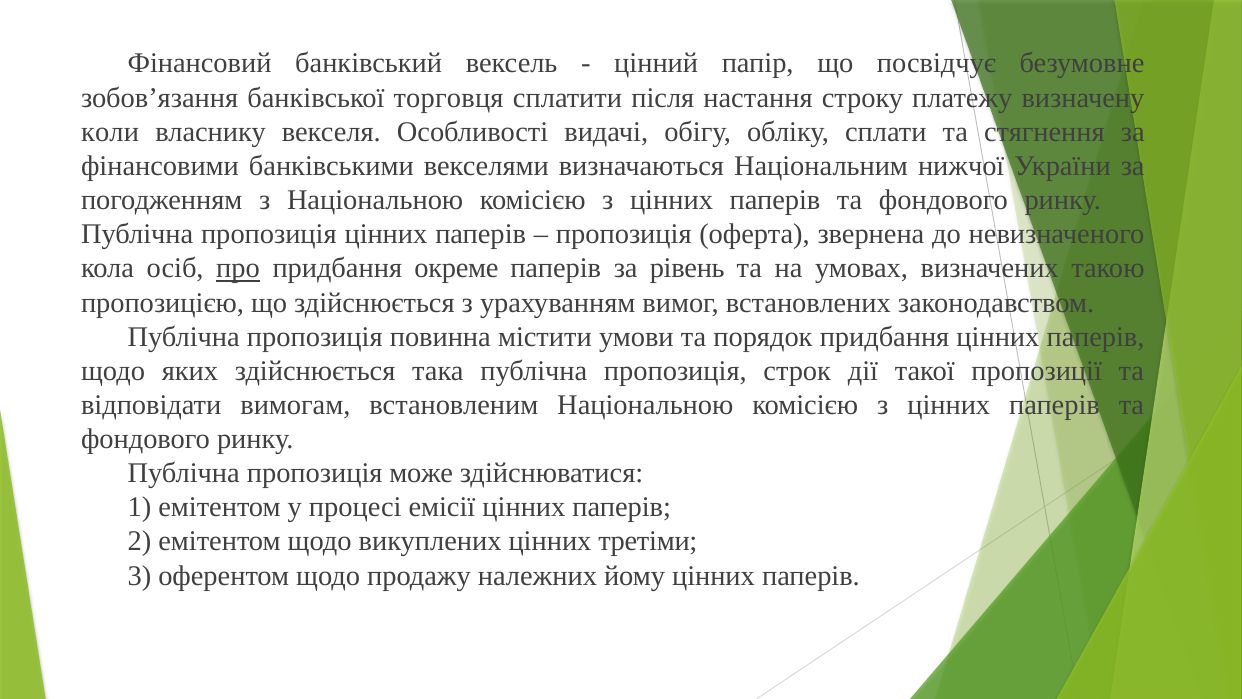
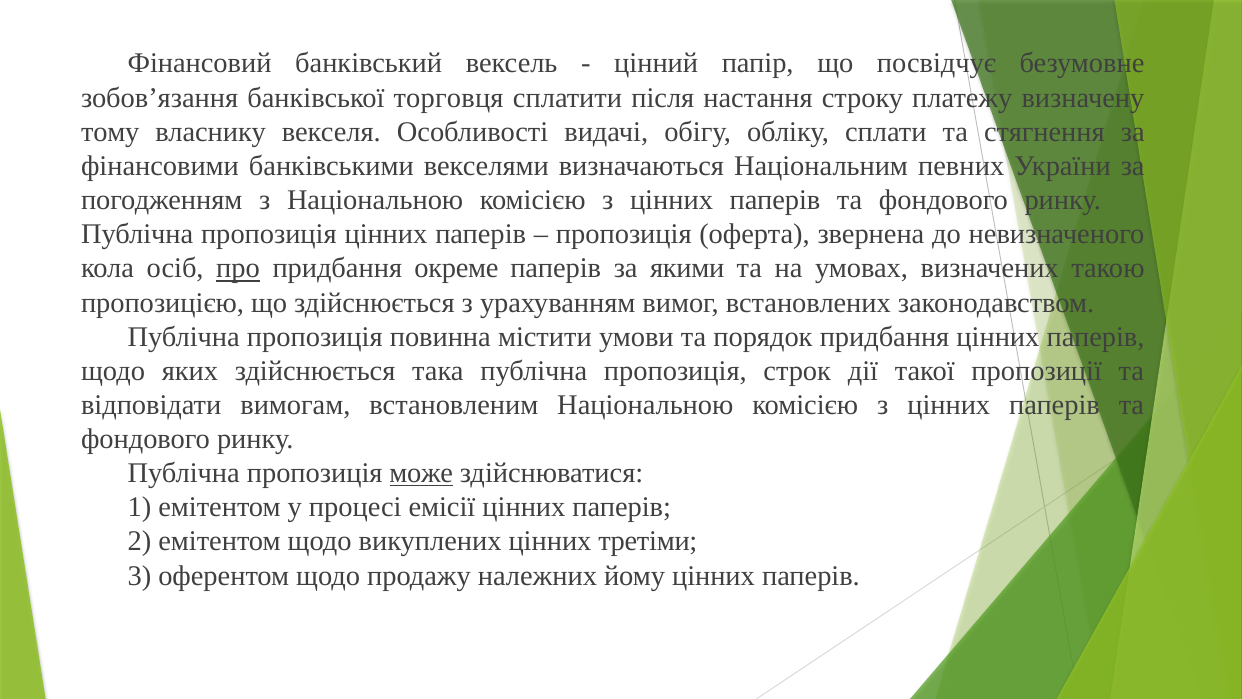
коли: коли -> тому (110, 132)
нижчої: нижчої -> певних (961, 166)
рівень: рівень -> якими (687, 268)
може underline: none -> present (421, 473)
